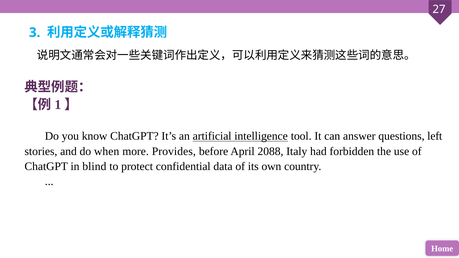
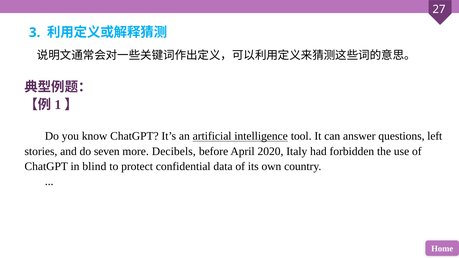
when: when -> seven (107, 151)
Provides: Provides -> Decibels (174, 151)
2088: 2088 -> 2020 (270, 151)
